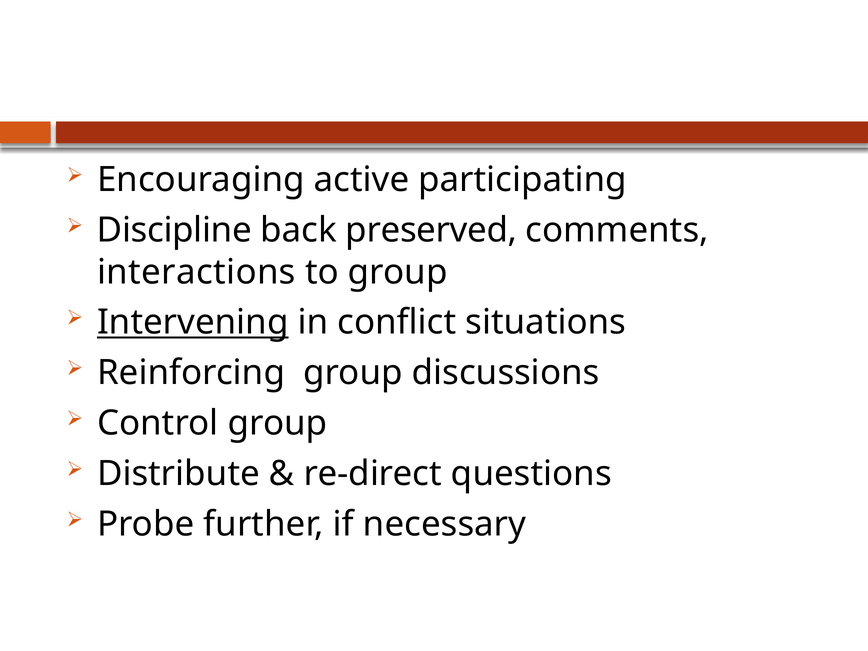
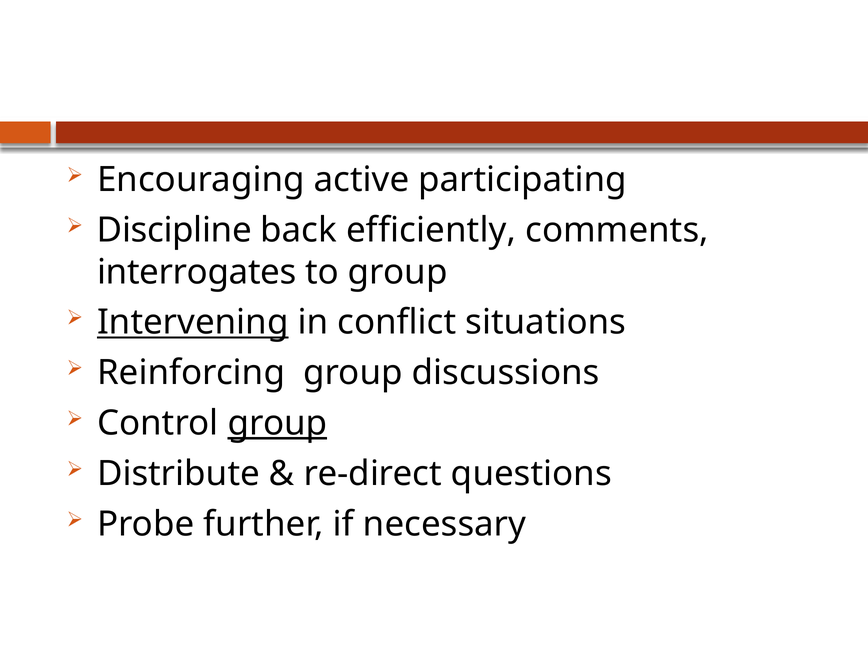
preserved: preserved -> efficiently (431, 230)
interactions: interactions -> interrogates (197, 272)
group underline: none -> present (277, 423)
